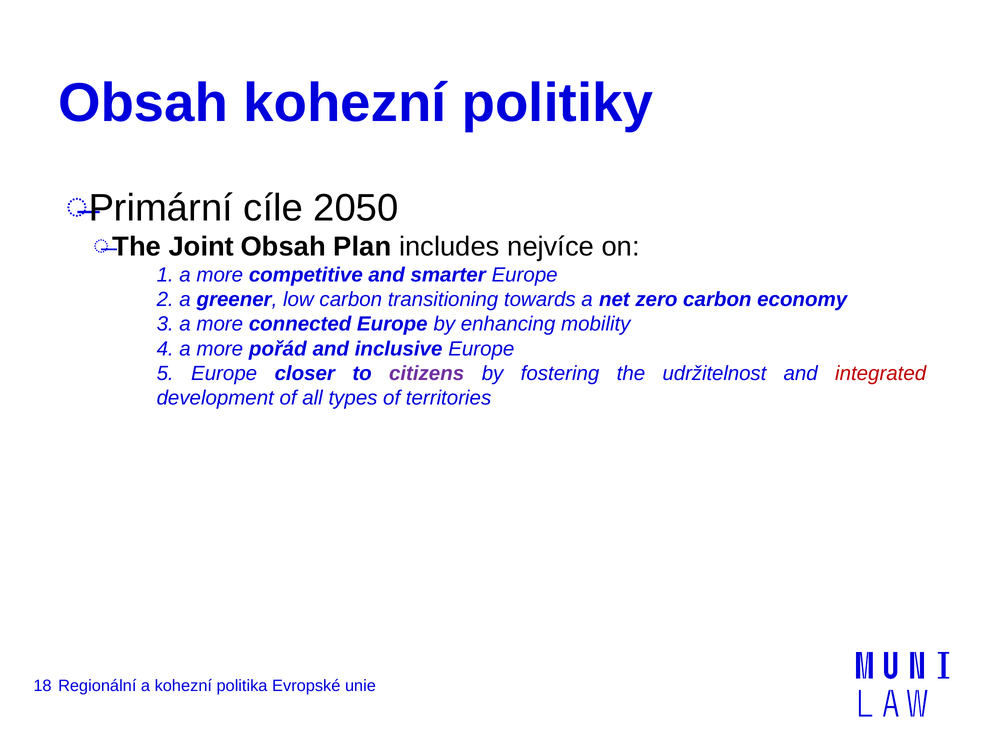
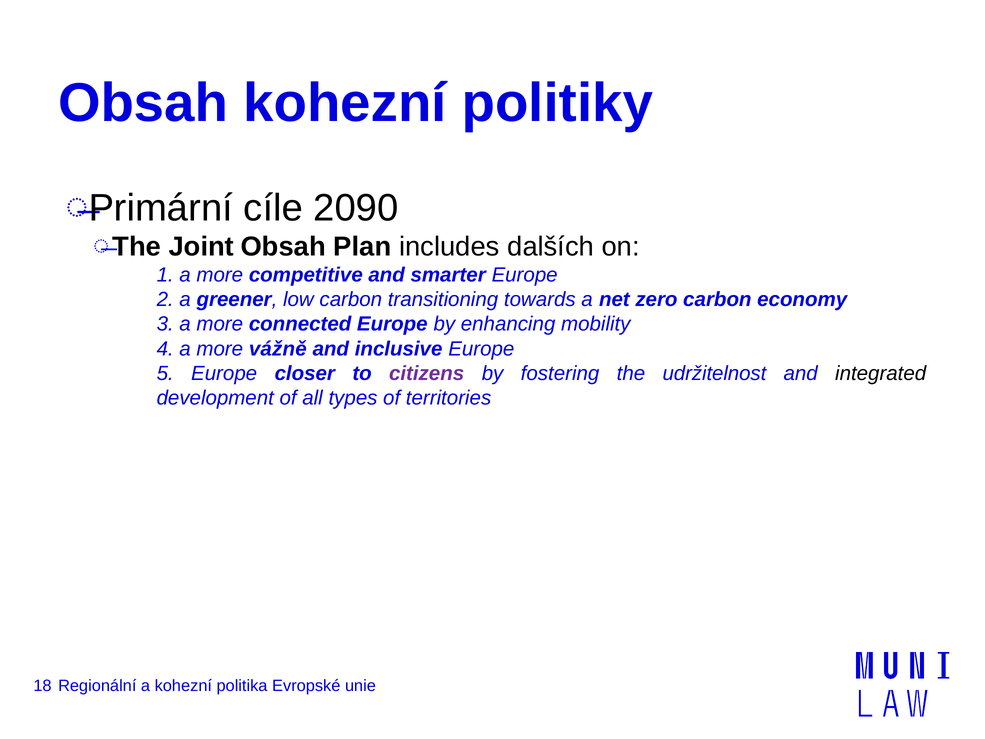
2050: 2050 -> 2090 (356, 208)
nejvíce: nejvíce -> dalších (551, 247)
pořád: pořád -> vážně (278, 349)
integrated colour: red -> black (881, 373)
